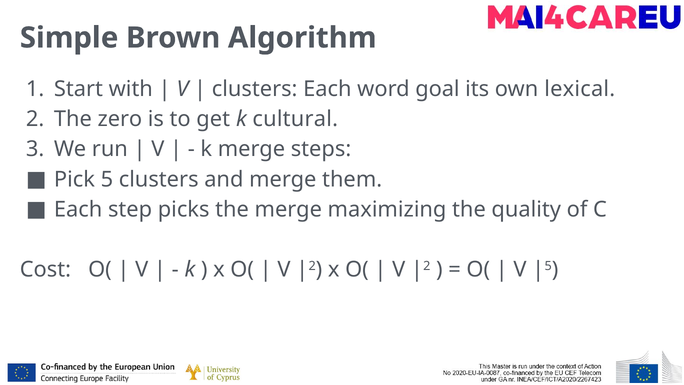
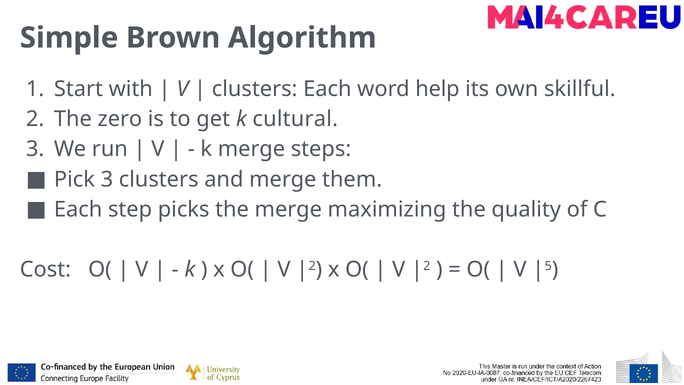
goal: goal -> help (437, 89)
lexical: lexical -> skillful (580, 89)
Pick 5: 5 -> 3 (107, 179)
